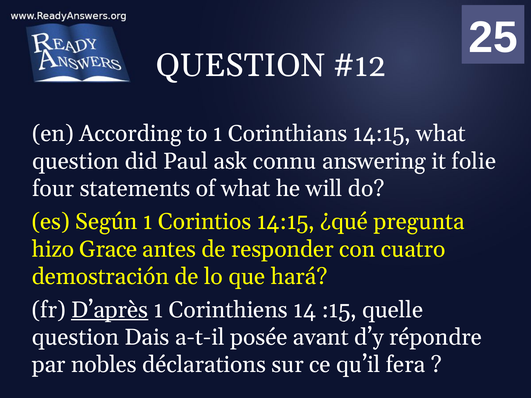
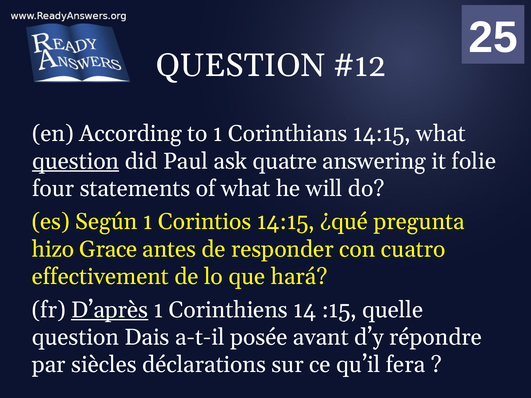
question underline: none -> present (76, 161)
connu: connu -> quatre (285, 161)
demostración: demostración -> effectivement (100, 277)
nobles: nobles -> siècles (104, 365)
